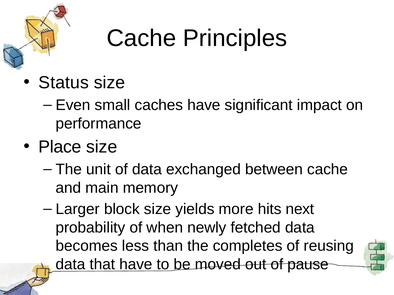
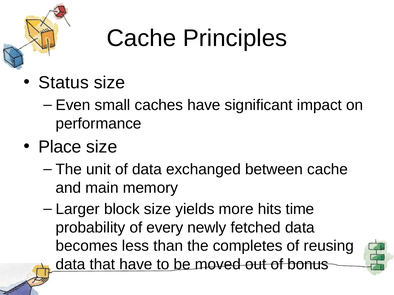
next: next -> time (300, 210)
when: when -> every (165, 228)
pause: pause -> bonus (308, 265)
